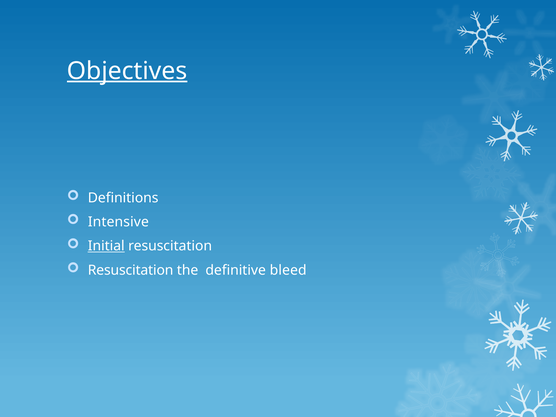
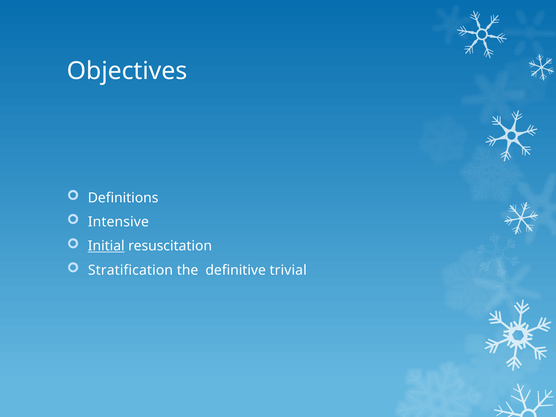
Objectives underline: present -> none (127, 71)
Resuscitation: Resuscitation -> Stratification (130, 270)
bleed: bleed -> trivial (288, 270)
